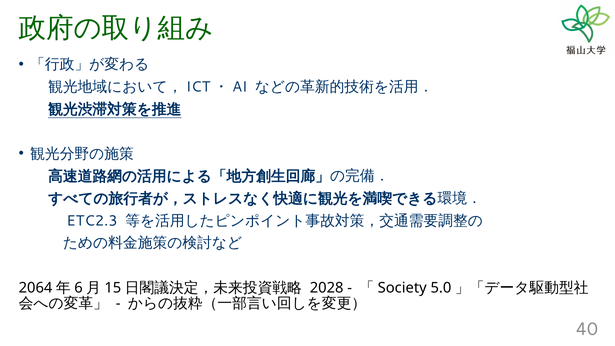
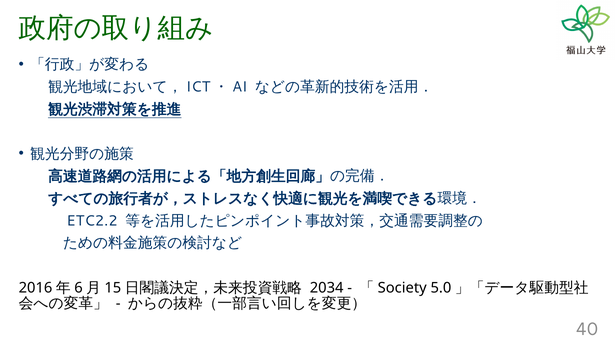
ETC2.3: ETC2.3 -> ETC2.2 (92, 221)
2064: 2064 -> 2016 (36, 288)
2028: 2028 -> 2034 (327, 288)
